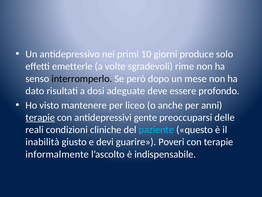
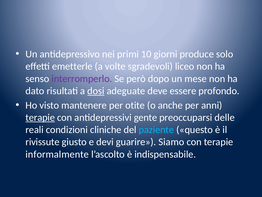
rime: rime -> liceo (185, 66)
interromperlo colour: black -> purple (82, 78)
dosi underline: none -> present (96, 91)
liceo: liceo -> otite (135, 105)
inabilità: inabilità -> rivissute (43, 142)
Poveri: Poveri -> Siamo (171, 142)
